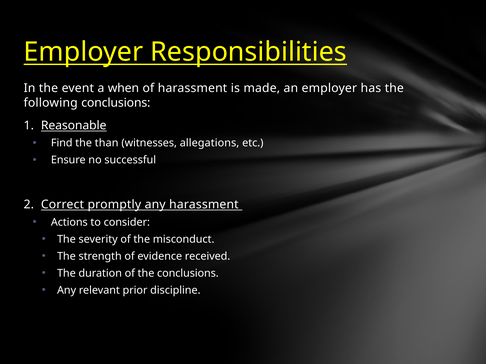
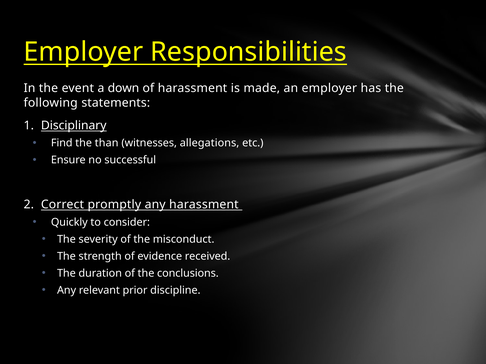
when: when -> down (123, 88)
following conclusions: conclusions -> statements (116, 103)
Reasonable: Reasonable -> Disciplinary (74, 126)
Actions: Actions -> Quickly (69, 223)
